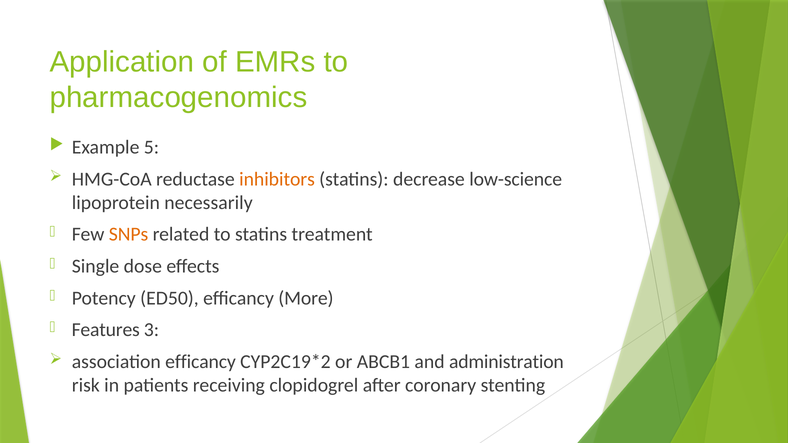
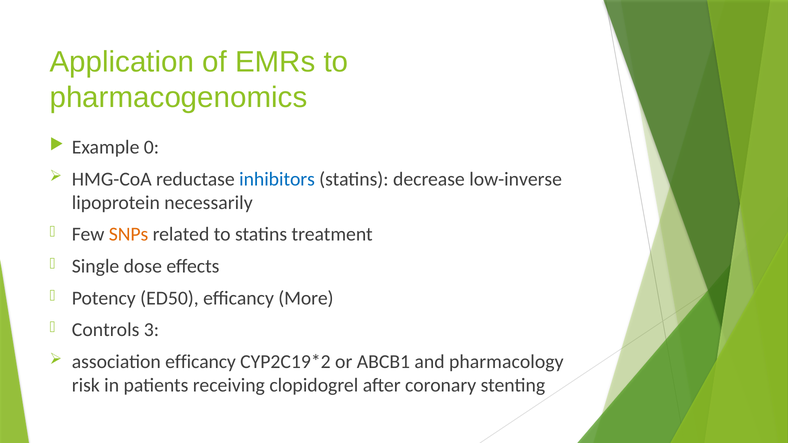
5: 5 -> 0 (151, 147)
inhibitors colour: orange -> blue (277, 179)
low-science: low-science -> low-inverse (516, 179)
Features: Features -> Controls (106, 330)
administration: administration -> pharmacology (506, 362)
